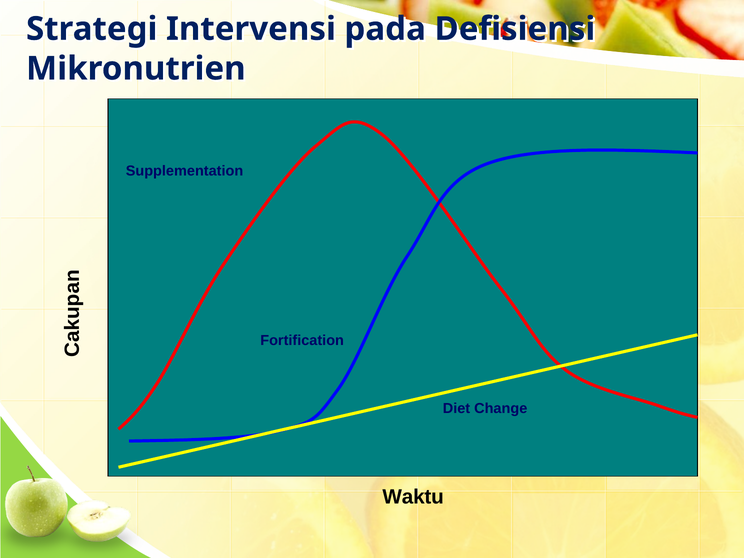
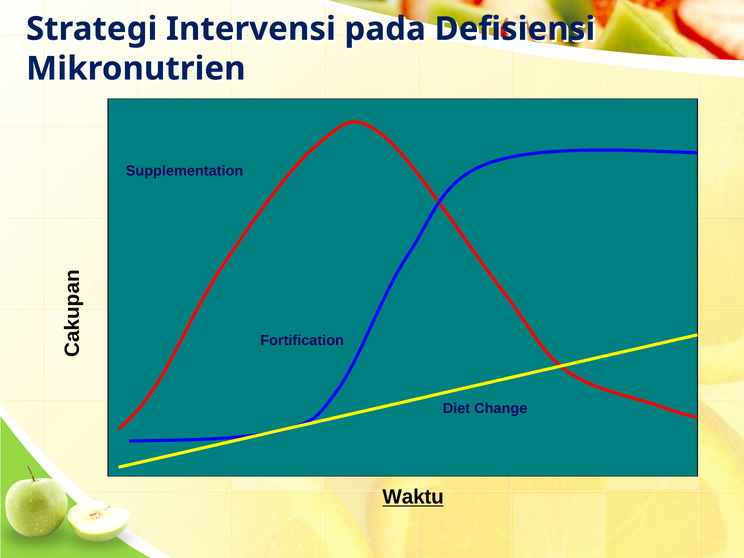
Waktu underline: none -> present (413, 497)
